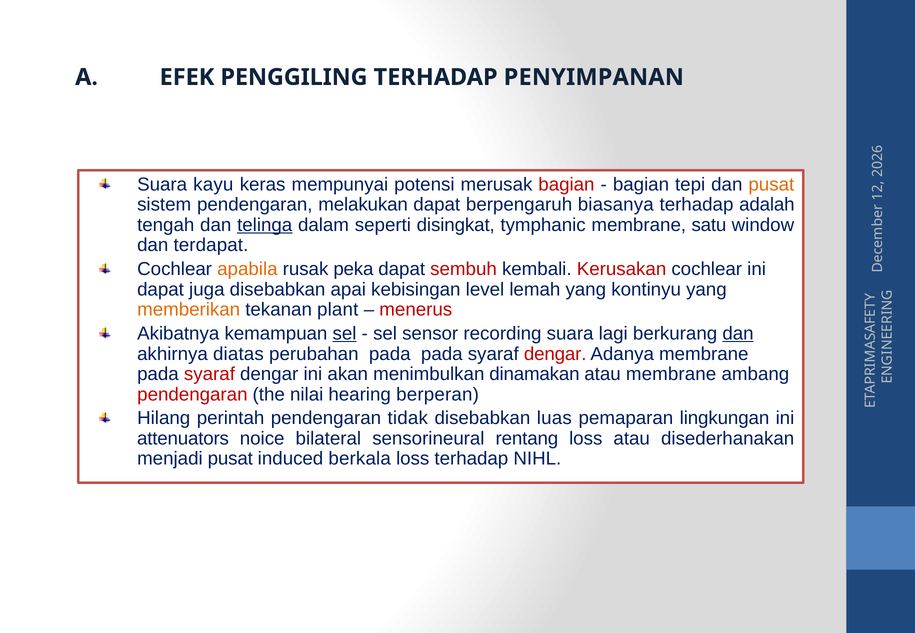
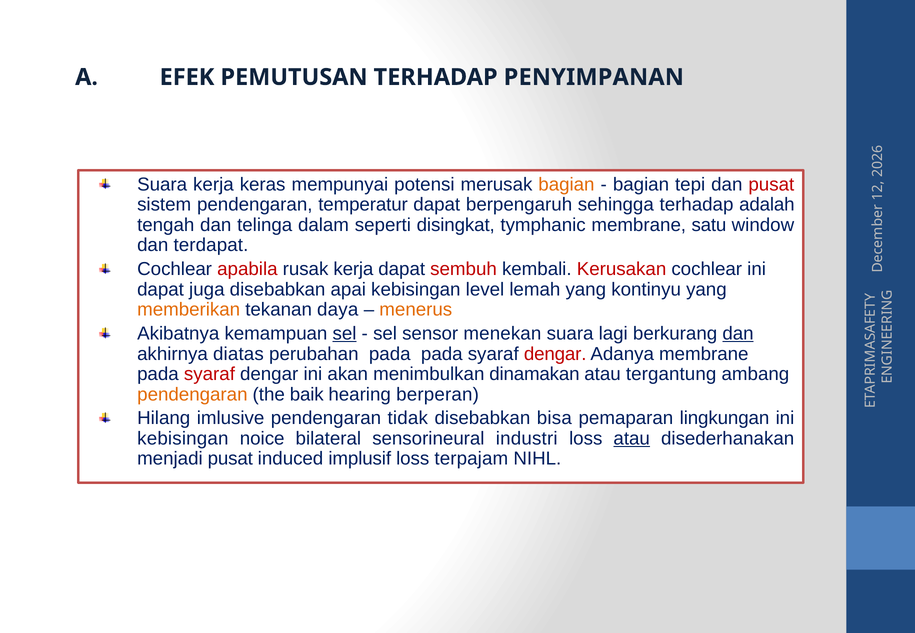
PENGGILING: PENGGILING -> PEMUTUSAN (294, 77)
Suara kayu: kayu -> kerja (213, 185)
bagian colour: red -> orange (566, 185)
pusat colour: orange -> red (771, 185)
melakukan: melakukan -> temperatur (363, 205)
biasanya: biasanya -> sehingga (616, 205)
telinga underline: present -> none (265, 225)
apabila colour: orange -> red (247, 269)
rusak peka: peka -> kerja (353, 269)
plant: plant -> daya (338, 310)
menerus colour: red -> orange (416, 310)
recording: recording -> menekan (502, 334)
atau membrane: membrane -> tergantung (671, 374)
pendengaran colour: red -> orange (192, 395)
nilai: nilai -> baik (307, 395)
perintah: perintah -> imlusive (231, 419)
luas: luas -> bisa (554, 419)
attenuators: attenuators -> kebisingan (183, 439)
rentang: rentang -> industri (527, 439)
atau underline: none -> present (632, 439)
berkala: berkala -> implusif (360, 459)
loss terhadap: terhadap -> terpajam (471, 459)
